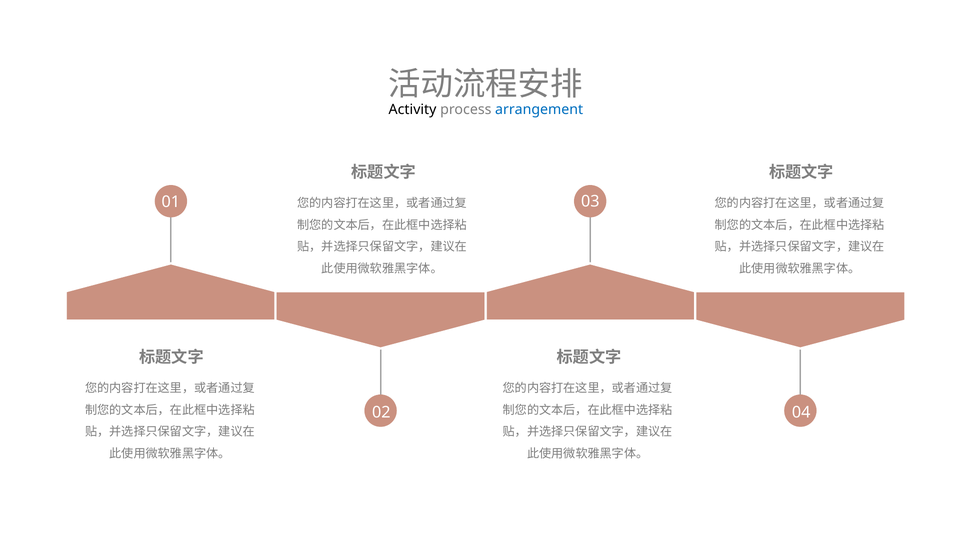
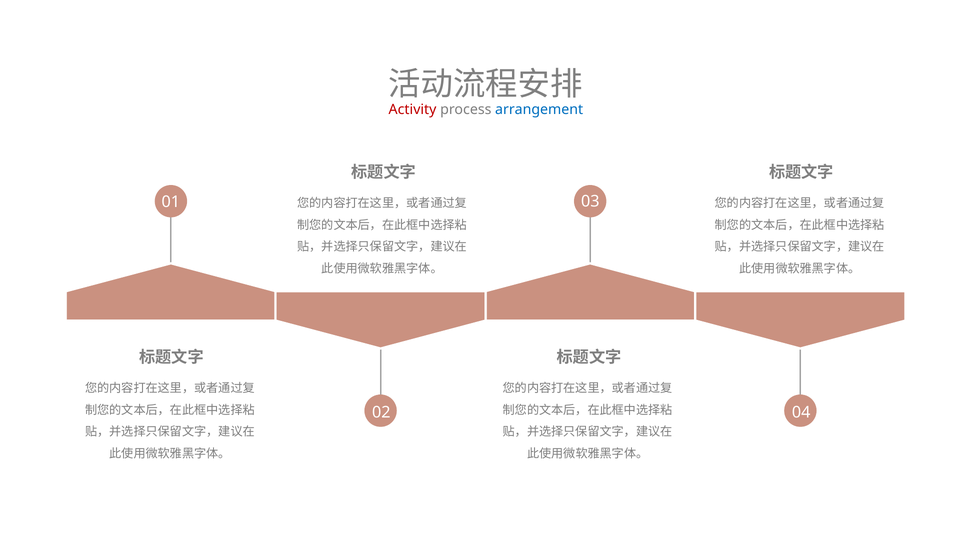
Activity colour: black -> red (413, 110)
